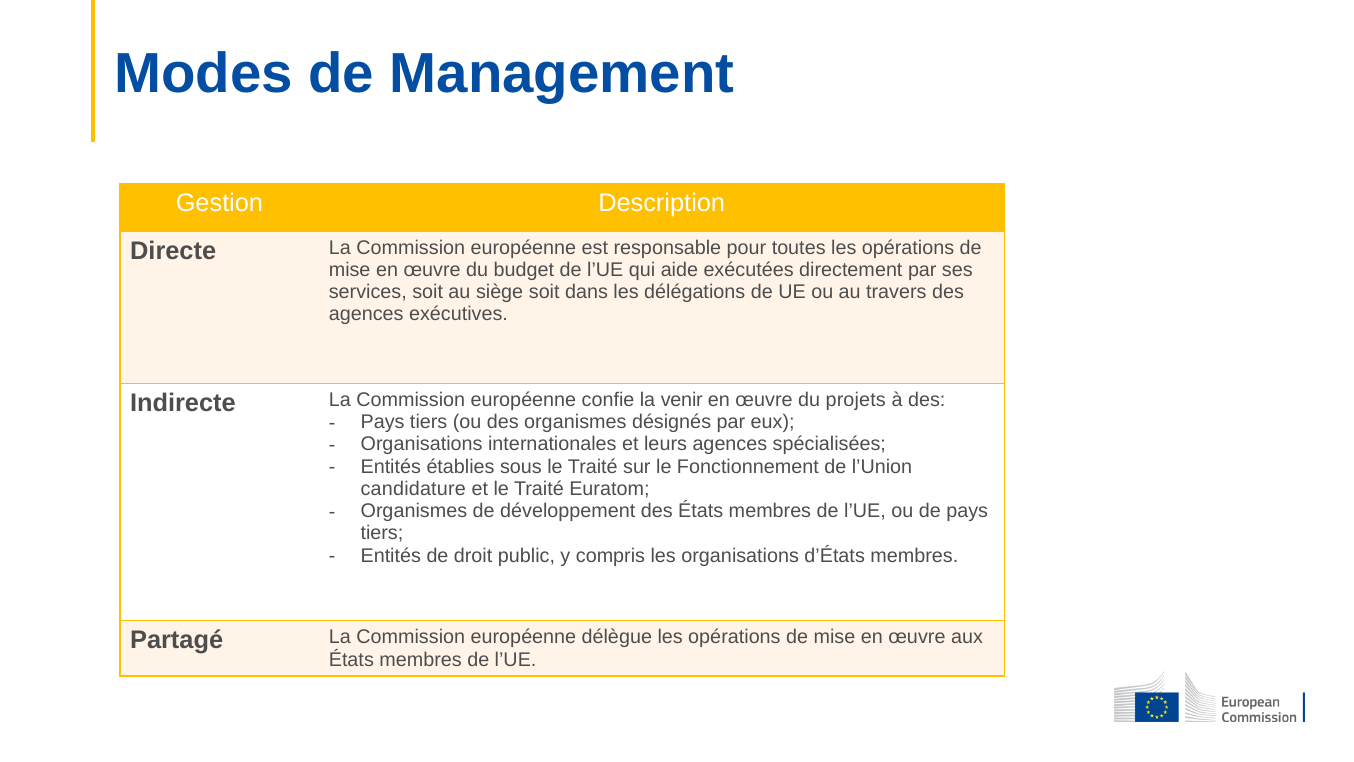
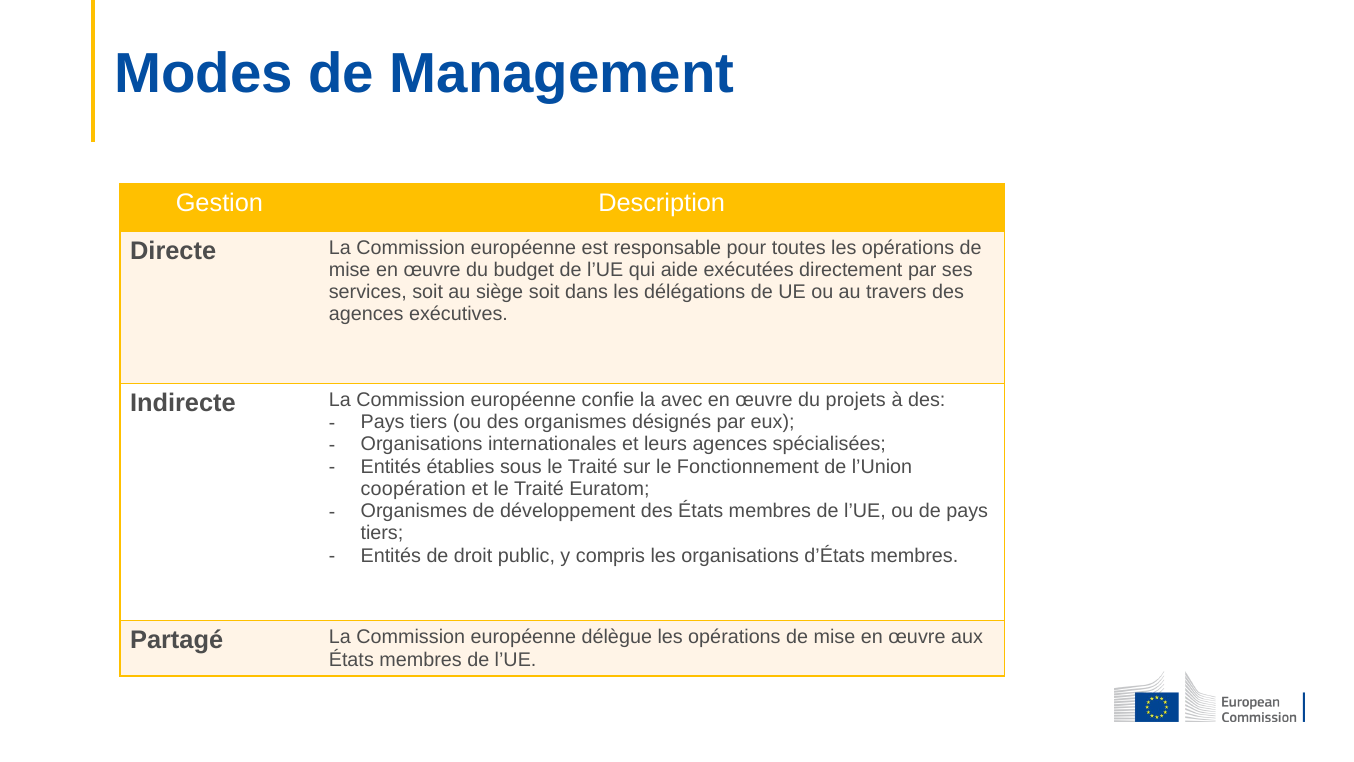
venir: venir -> avec (682, 400)
candidature: candidature -> coopération (413, 489)
